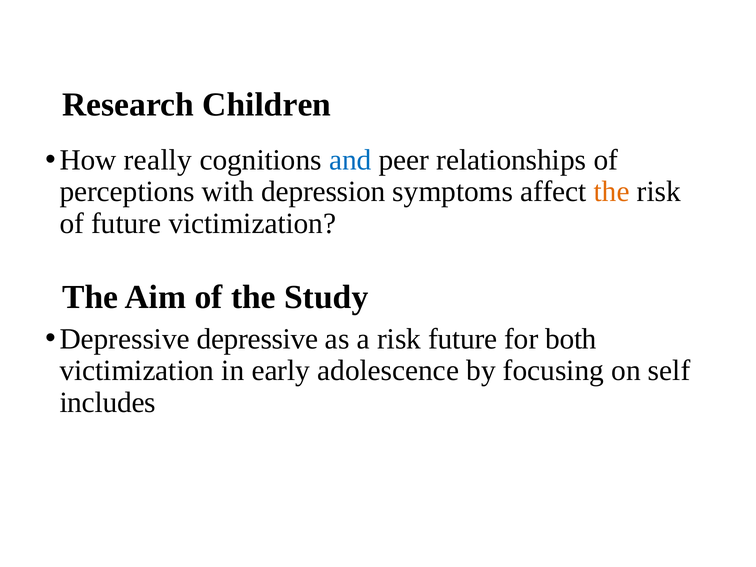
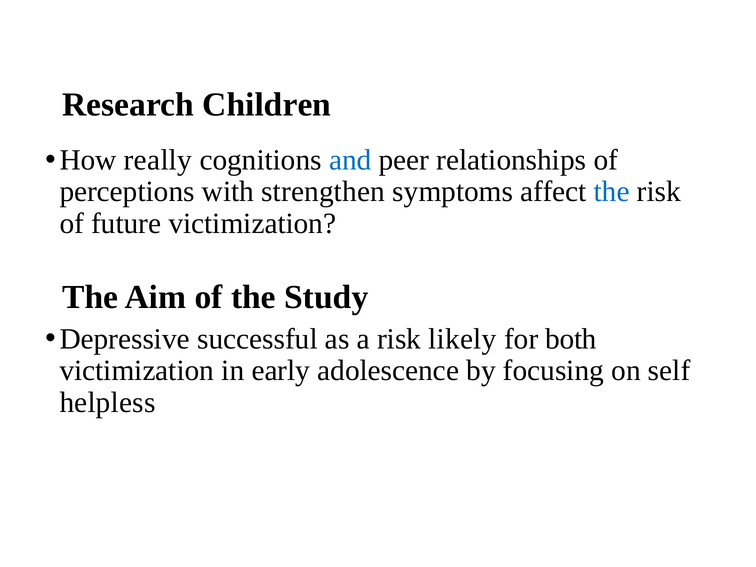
depression: depression -> strengthen (323, 192)
the colour: orange -> blue (612, 192)
Depressive depressive: depressive -> successful (257, 339)
risk future: future -> likely (462, 339)
includes: includes -> helpless (107, 402)
